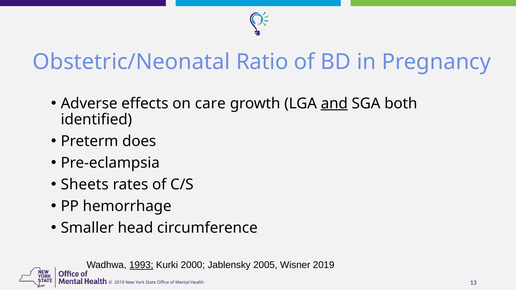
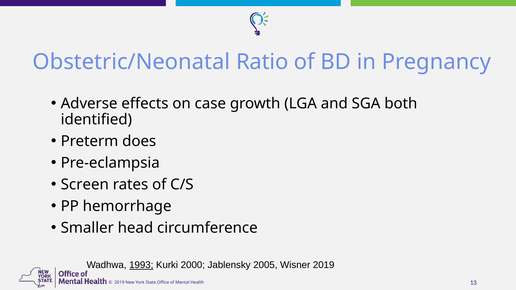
care: care -> case (210, 103)
and underline: present -> none (334, 103)
Sheets: Sheets -> Screen (85, 185)
